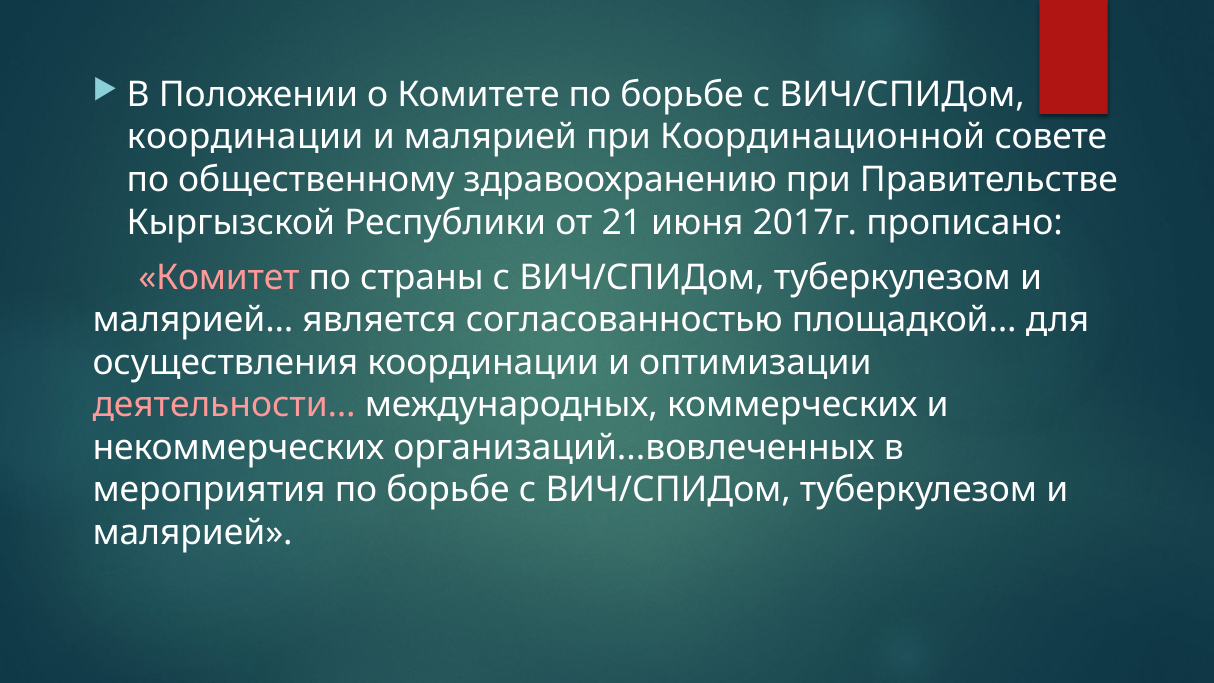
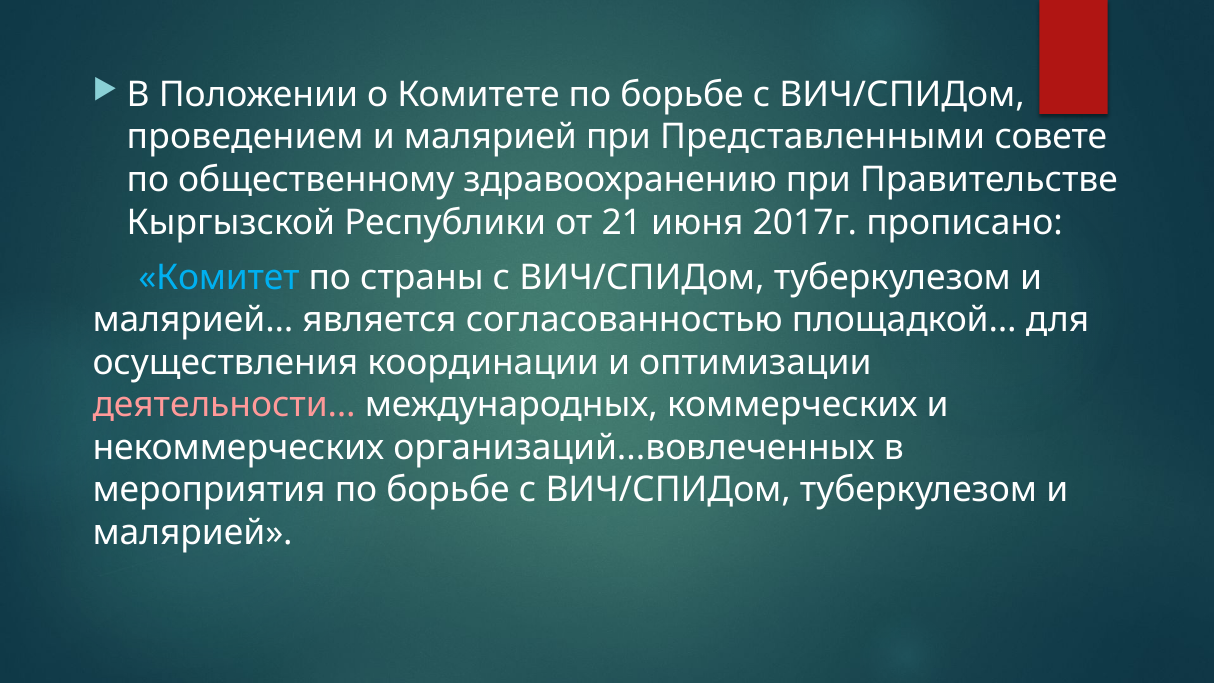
координации: координации -> проведением (245, 137)
Координационной: Координационной -> Представленными (823, 137)
Комитет colour: pink -> light blue (219, 277)
